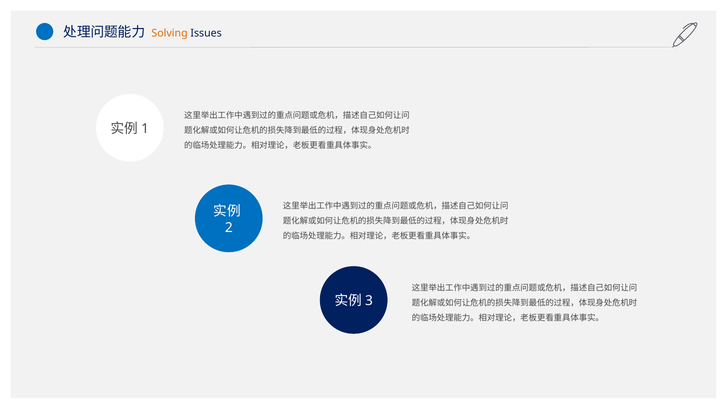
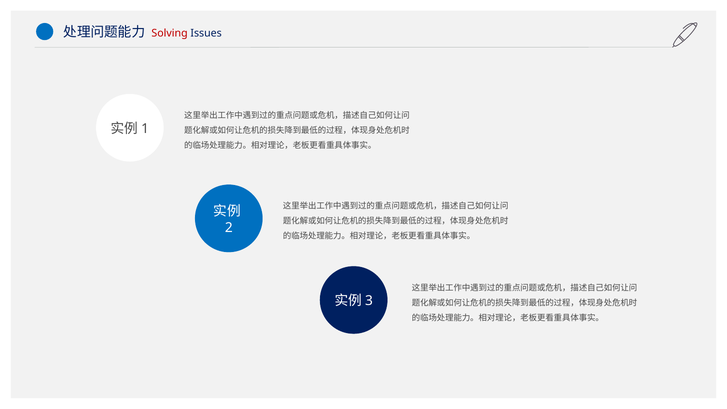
Solving colour: orange -> red (170, 33)
